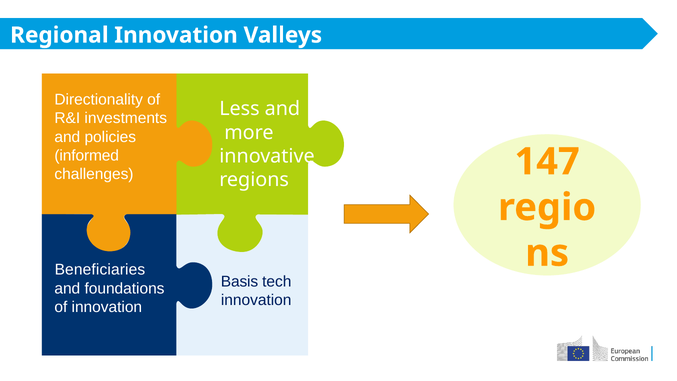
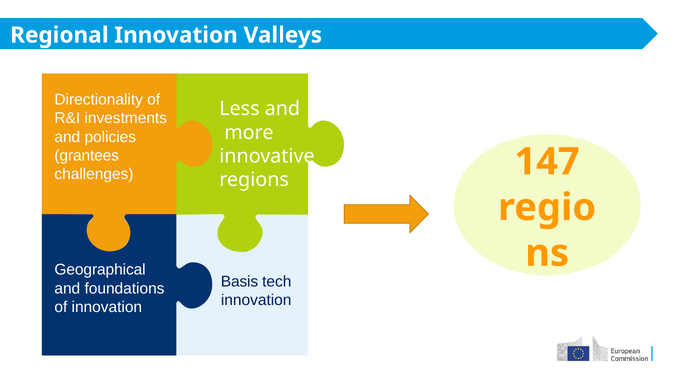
informed: informed -> grantees (87, 156)
Beneficiaries: Beneficiaries -> Geographical (100, 270)
